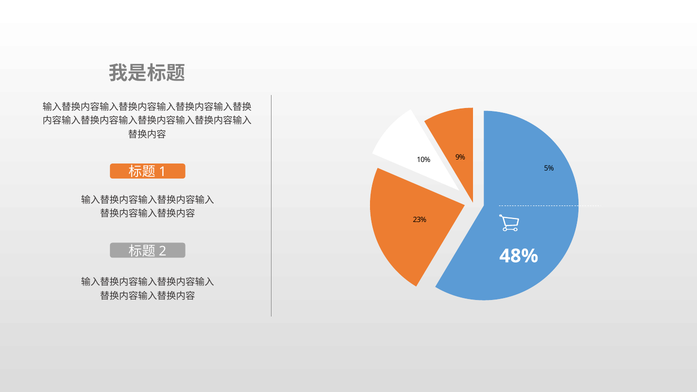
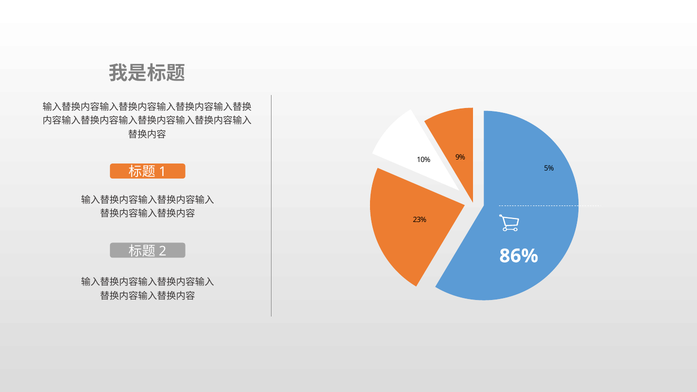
48%: 48% -> 86% (519, 256)
